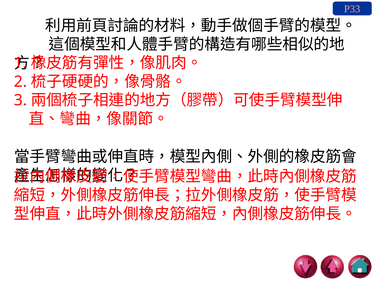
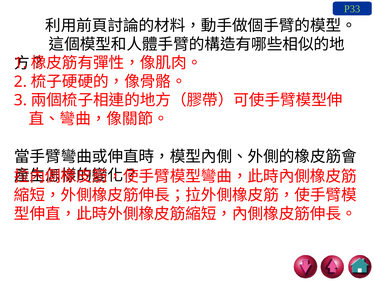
P33 colour: pink -> light green (352, 9)
